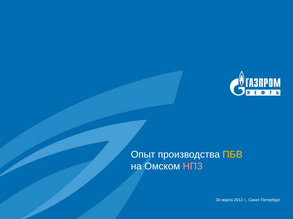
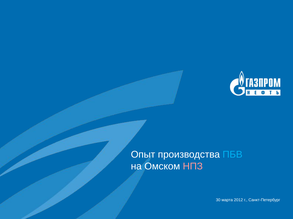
ПБВ colour: yellow -> light blue (232, 155)
